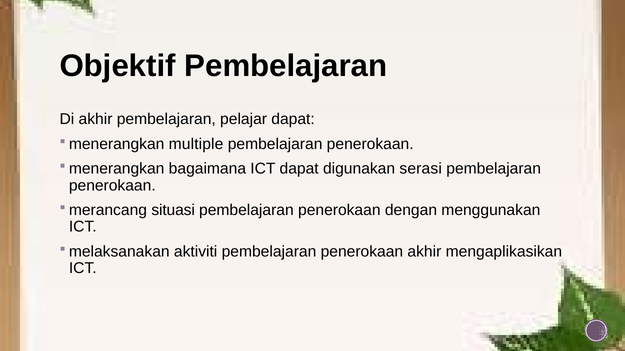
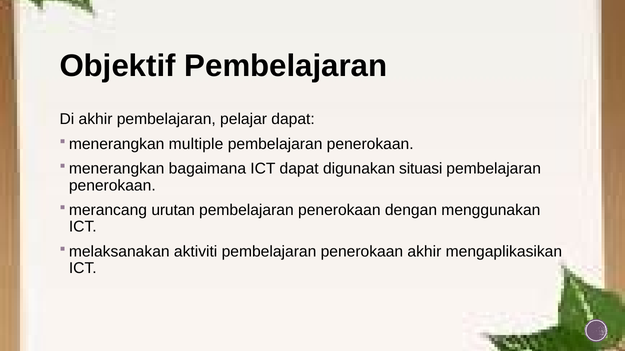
serasi: serasi -> situasi (421, 169)
situasi: situasi -> urutan (173, 210)
